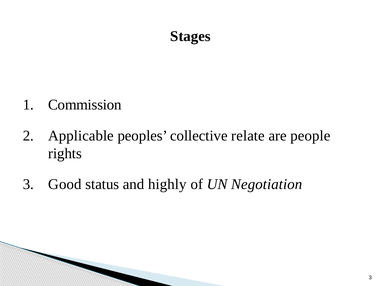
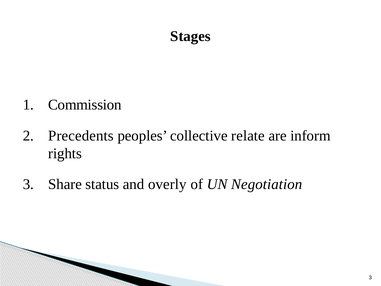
Applicable: Applicable -> Precedents (81, 136)
people: people -> inform (310, 136)
Good: Good -> Share (65, 184)
highly: highly -> overly (167, 184)
